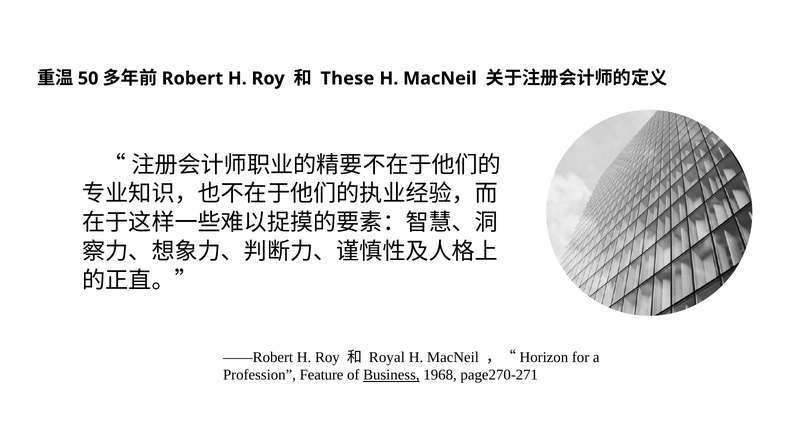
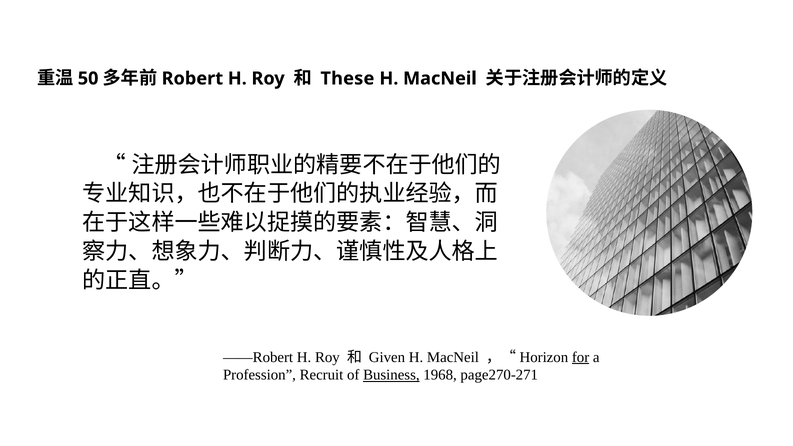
Royal: Royal -> Given (387, 357)
for underline: none -> present (581, 357)
Feature: Feature -> Recruit (321, 375)
